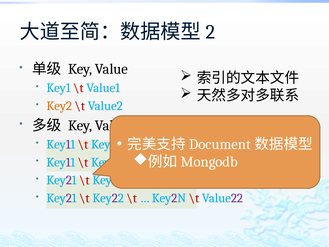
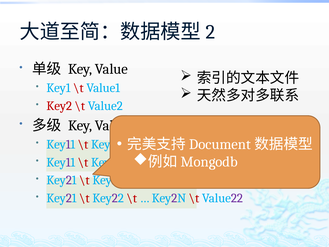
Key2 colour: orange -> red (59, 106)
